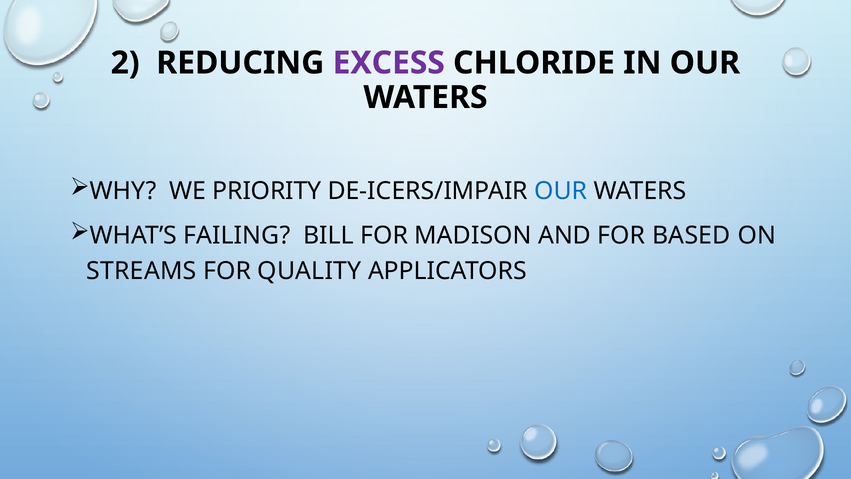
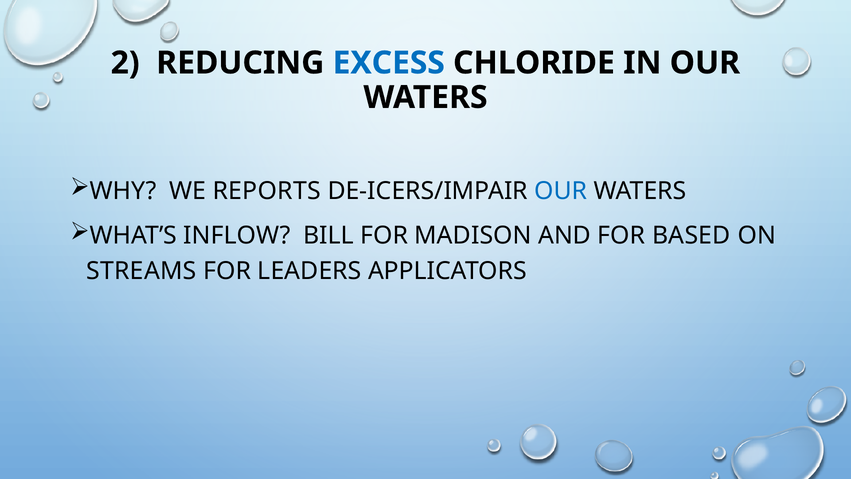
EXCESS colour: purple -> blue (389, 63)
PRIORITY: PRIORITY -> REPORTS (267, 191)
FAILING: FAILING -> INFLOW (237, 235)
QUALITY: QUALITY -> LEADERS (309, 271)
